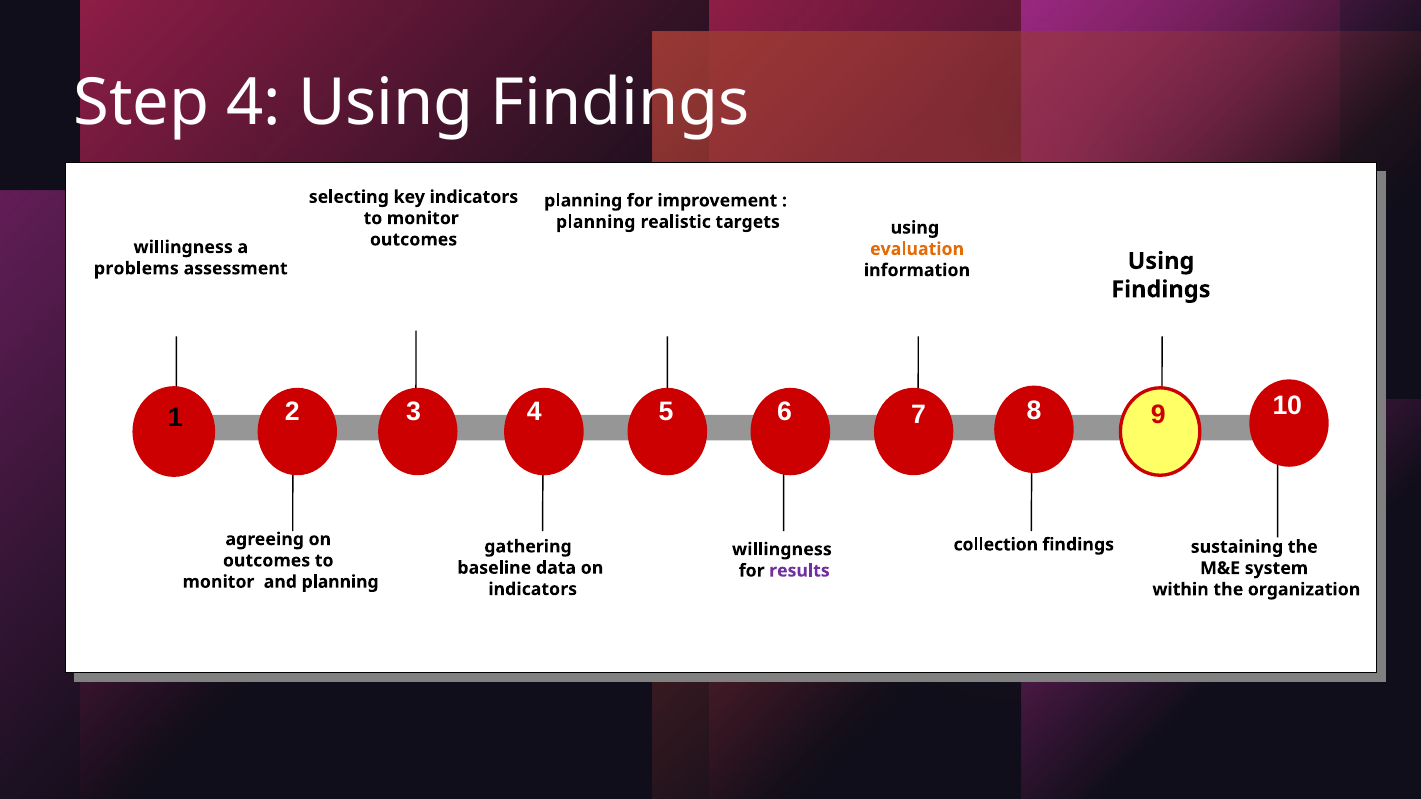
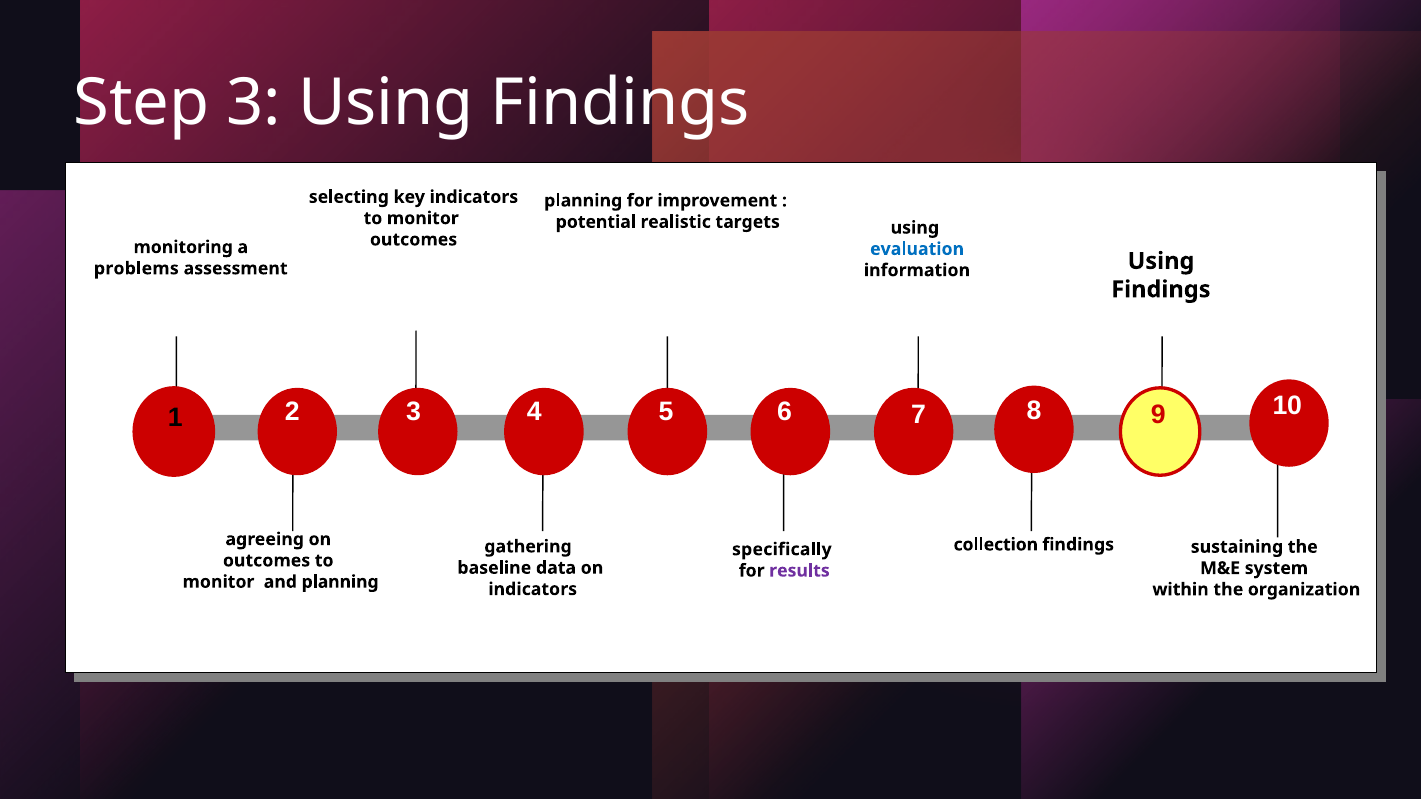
Step 4: 4 -> 3 (254, 103)
planning: planning -> potential (596, 222)
willingness: willingness -> monitoring (183, 247)
evaluation colour: orange -> blue (917, 249)
willingness: willingness -> specifically (782, 550)
